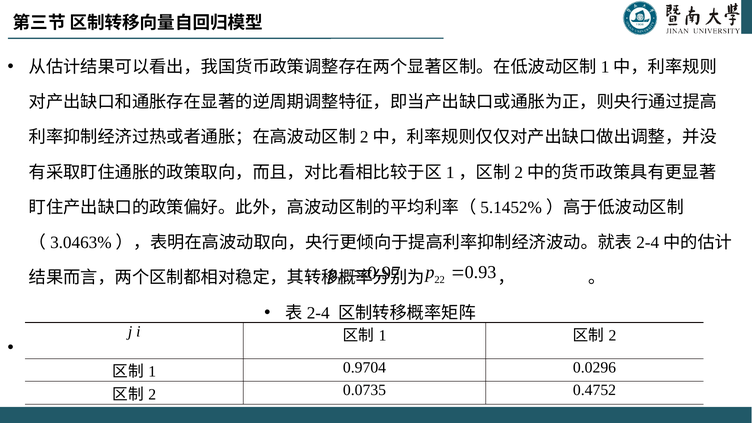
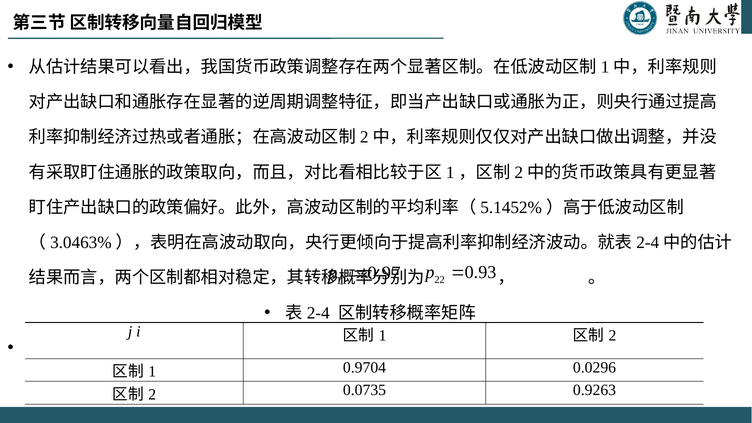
0.4752: 0.4752 -> 0.9263 (595, 390)
